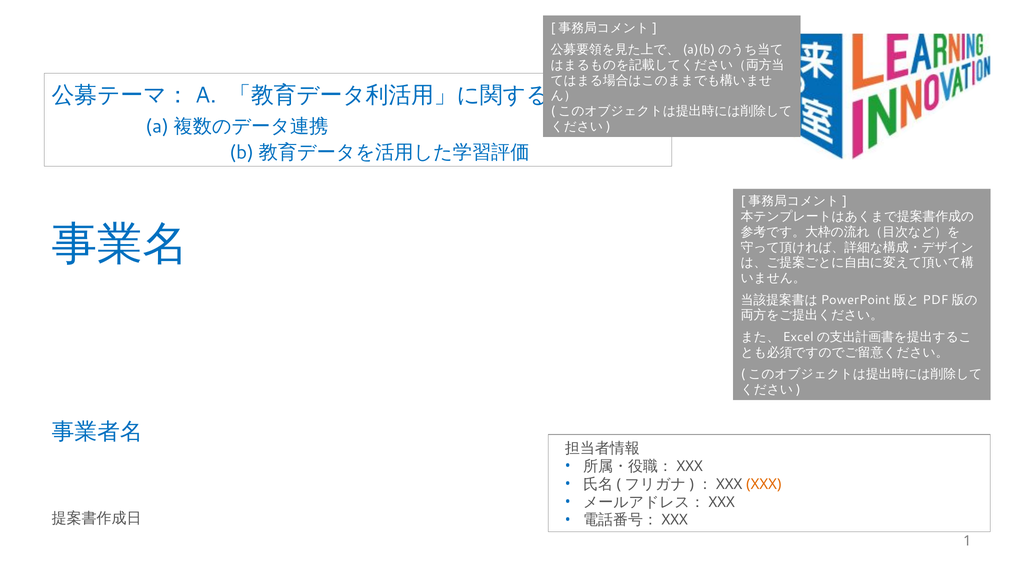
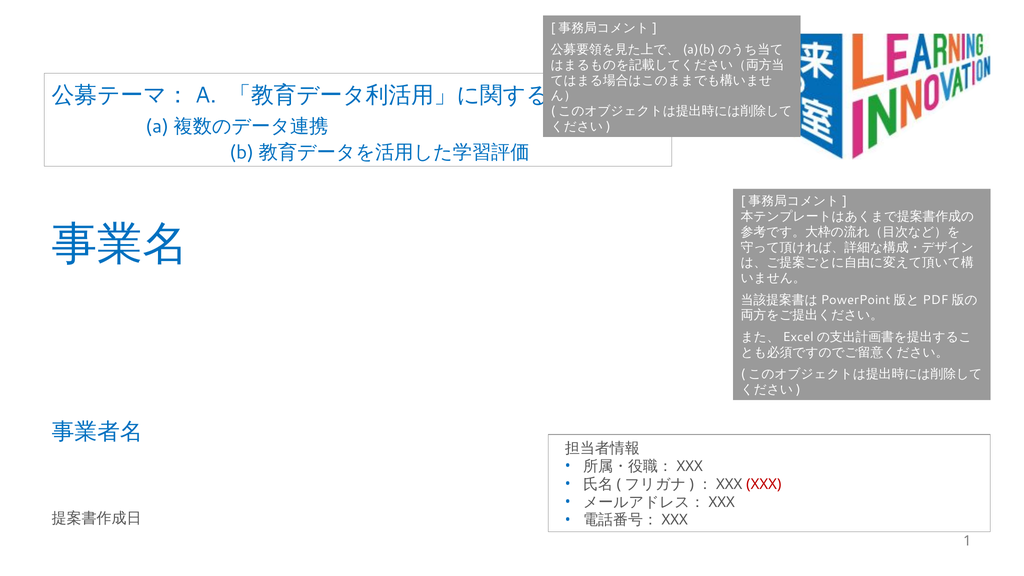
XXX colour: orange -> red (764, 484)
